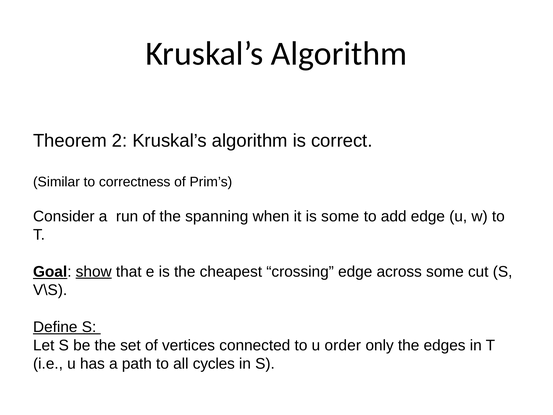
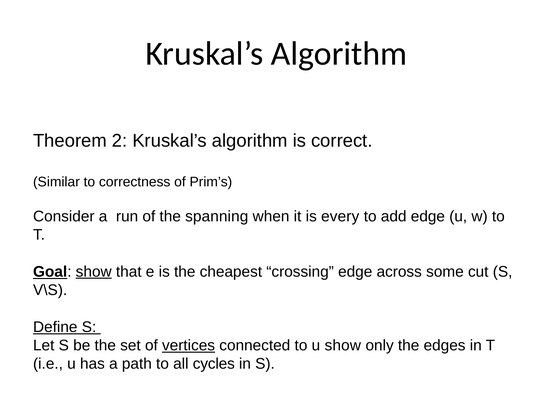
is some: some -> every (340, 216)
vertices underline: none -> present (189, 345)
u order: order -> show (343, 345)
